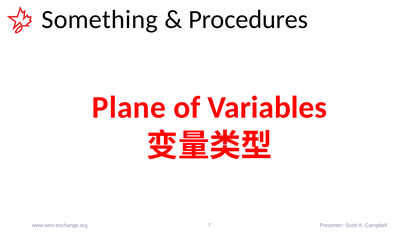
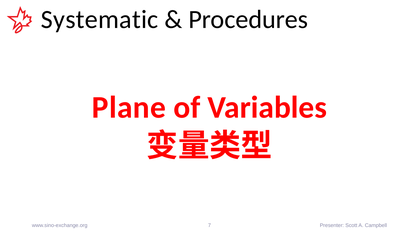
Something: Something -> Systematic (100, 19)
